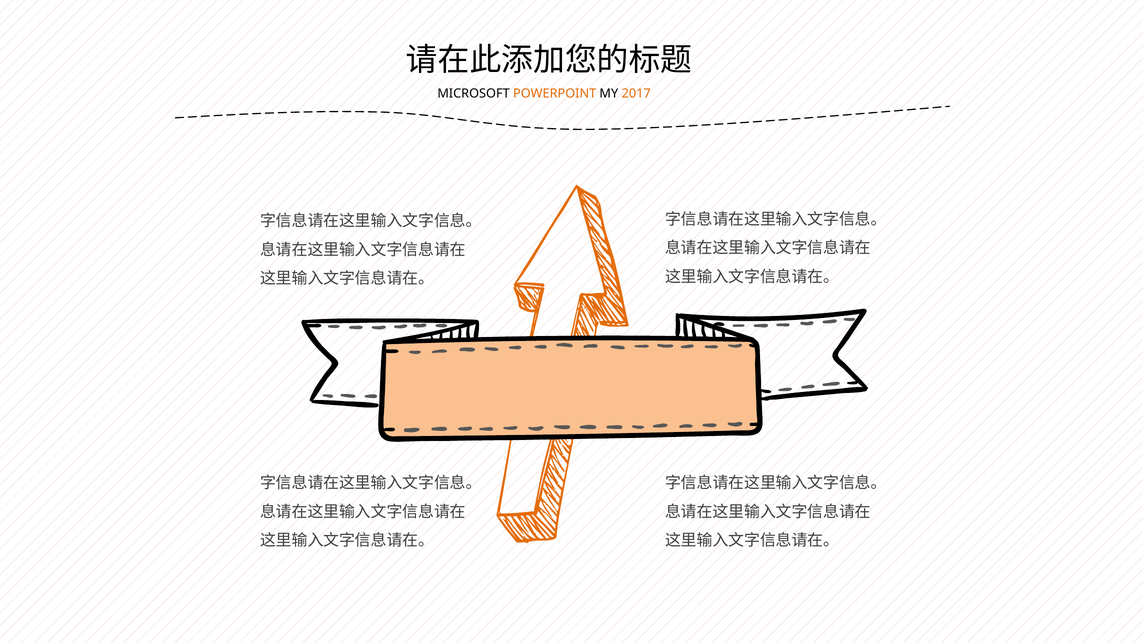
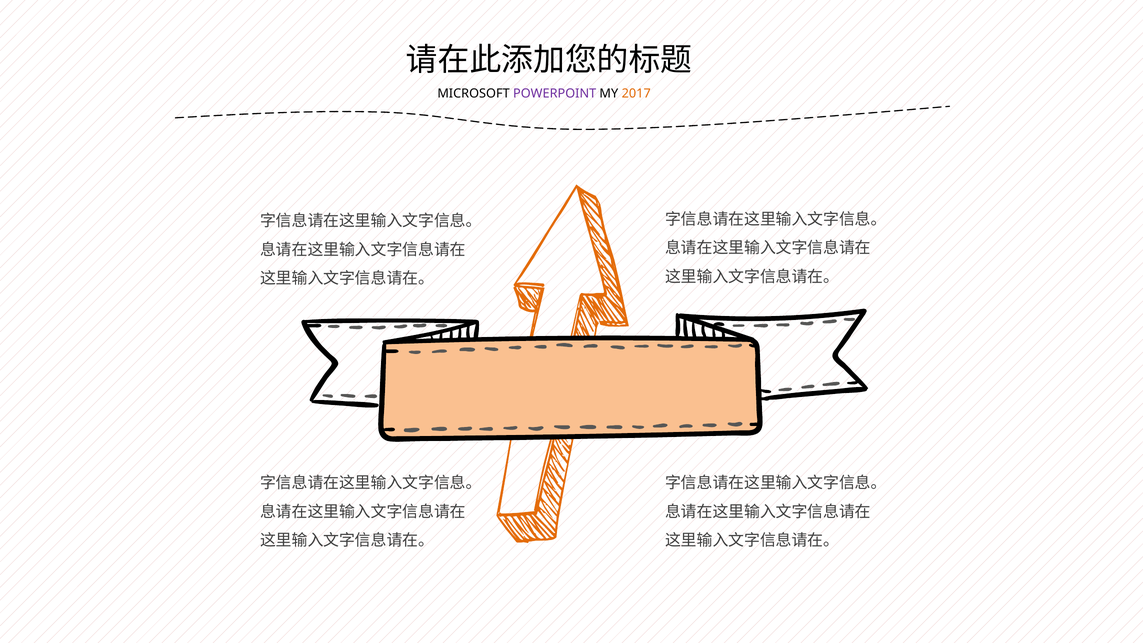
POWERPOINT colour: orange -> purple (555, 93)
